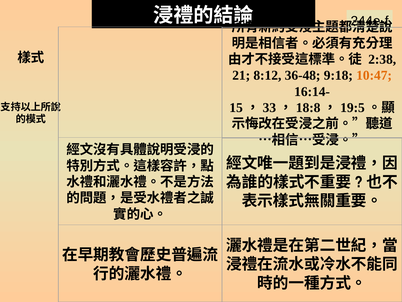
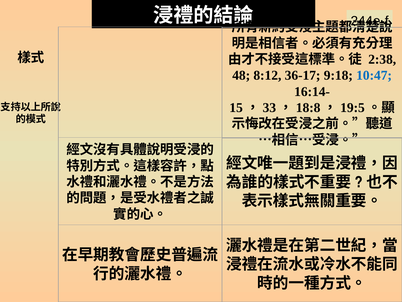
21: 21 -> 48 (241, 75)
36-48: 36-48 -> 36-17 (303, 75)
10:47 colour: orange -> blue (374, 75)
